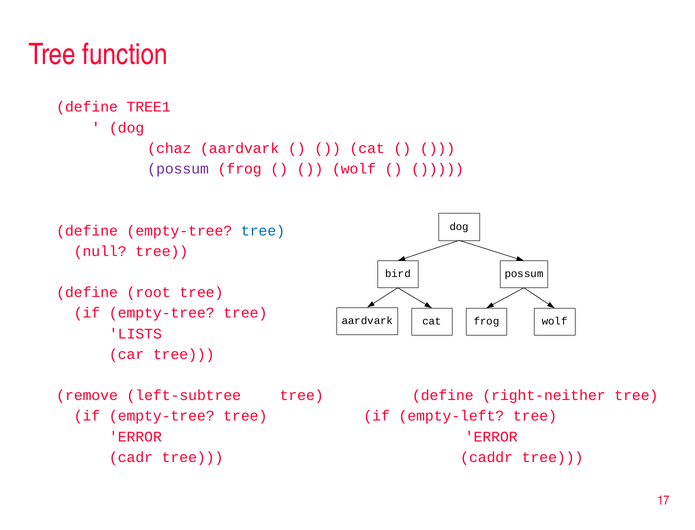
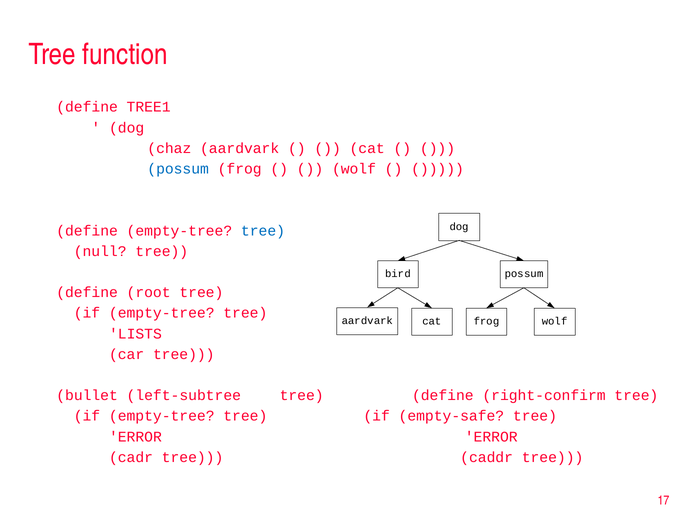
possum colour: purple -> blue (178, 169)
remove: remove -> bullet (87, 395)
right-neither: right-neither -> right-confirm (544, 395)
empty-left: empty-left -> empty-safe (451, 416)
